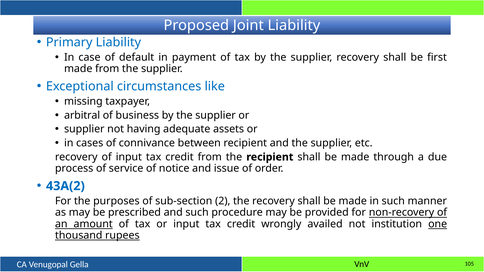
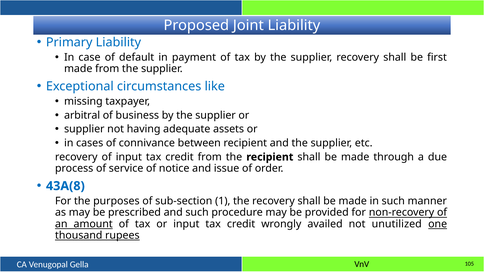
43A(2: 43A(2 -> 43A(8 (65, 186)
2: 2 -> 1 (223, 201)
institution: institution -> unutilized (397, 224)
